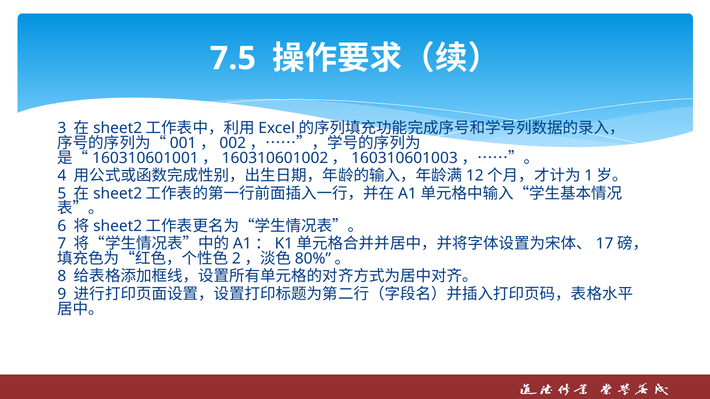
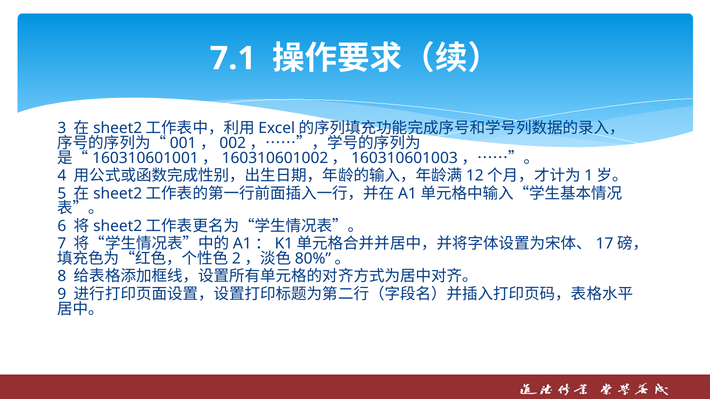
7.5: 7.5 -> 7.1 (233, 58)
